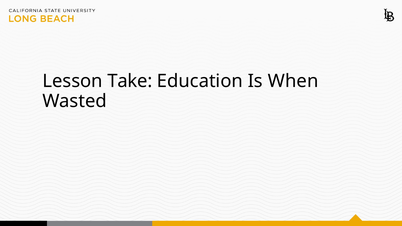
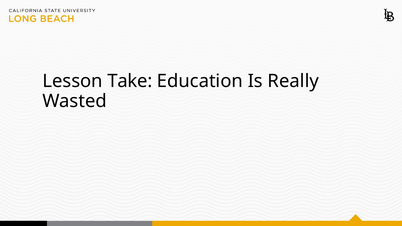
When: When -> Really (293, 81)
